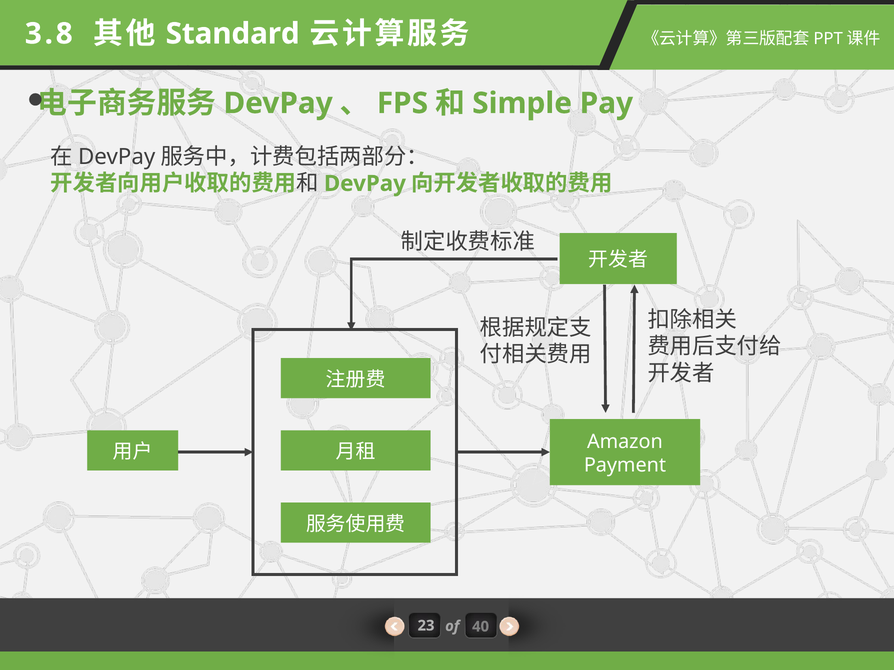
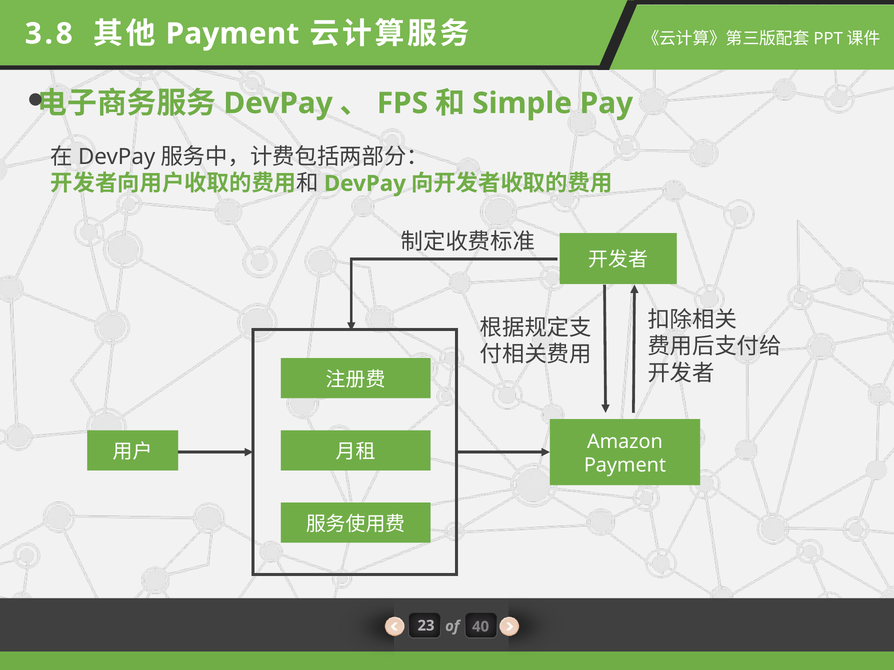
Standard: Standard -> Payment (232, 34)
